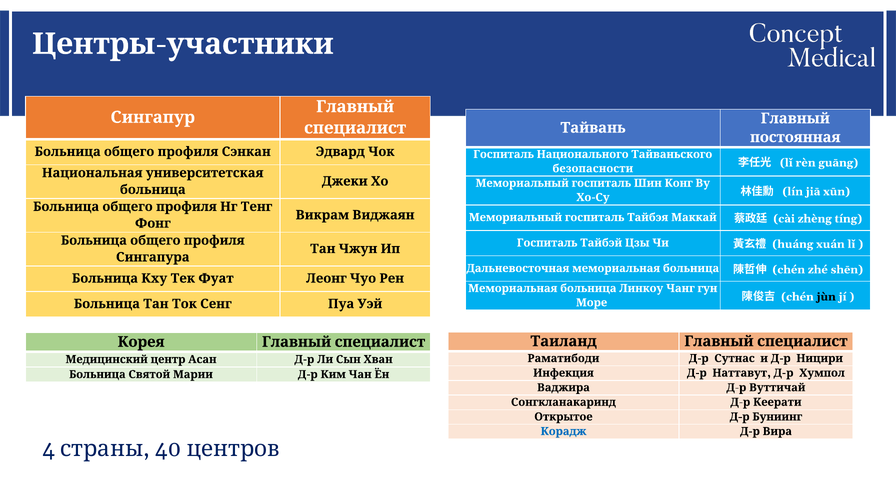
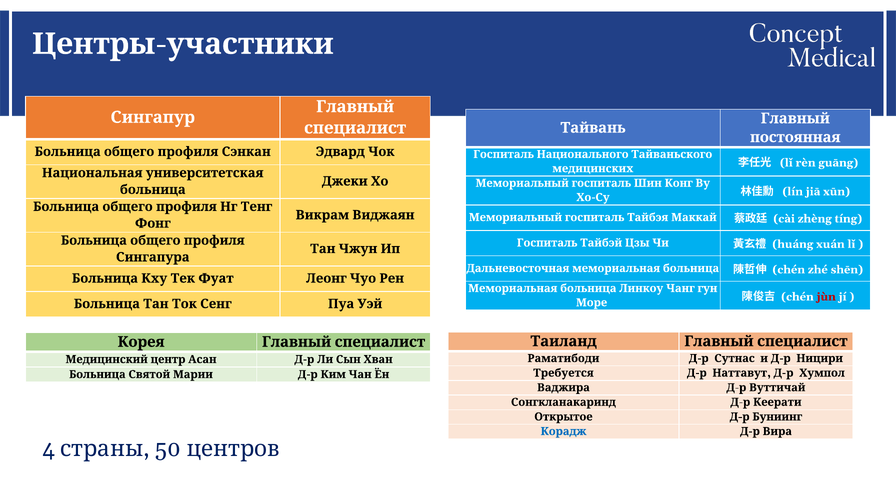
безопасности: безопасности -> медицинских (593, 169)
jùn colour: black -> red (826, 297)
Инфекция: Инфекция -> Требуется (563, 373)
40: 40 -> 50 (168, 449)
